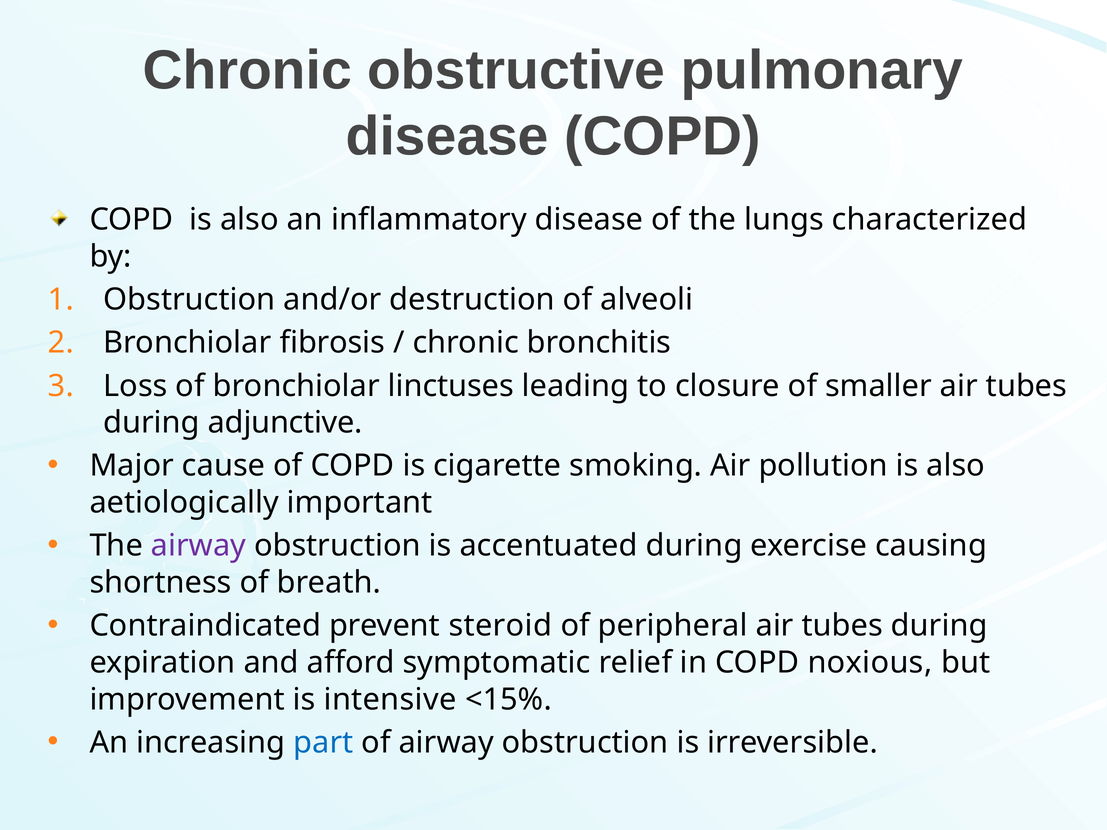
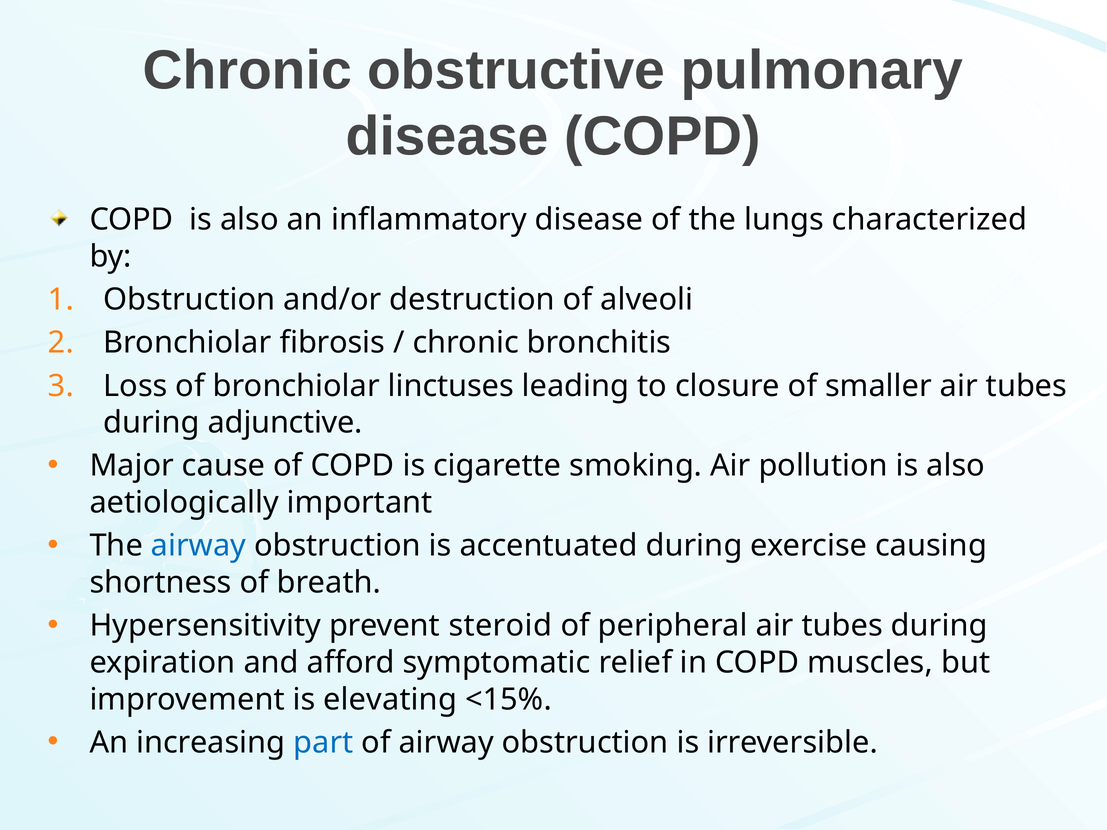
airway colour: purple -> blue (199, 546)
Contraindicated: Contraindicated -> Hypersensitivity (205, 626)
noxious: noxious -> muscles (870, 663)
intensive: intensive -> elevating (390, 700)
